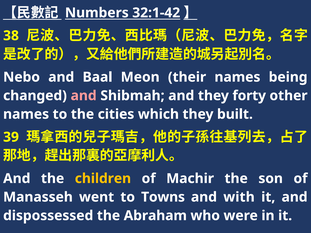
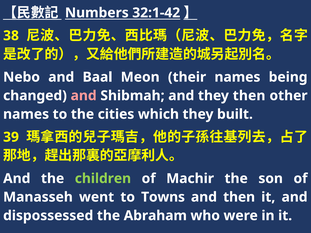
they forty: forty -> then (249, 96)
children colour: yellow -> light green (103, 179)
and with: with -> then (239, 197)
